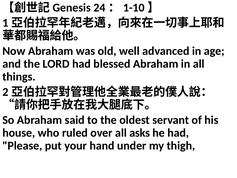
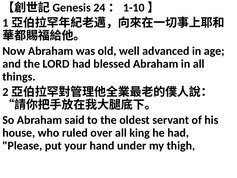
asks: asks -> king (140, 133)
